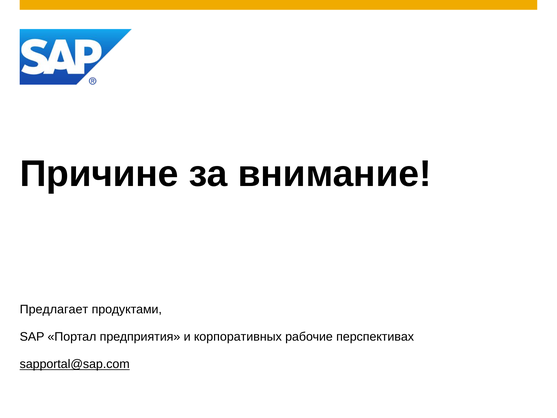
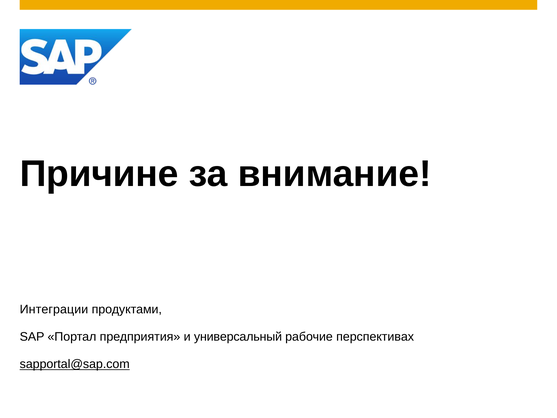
Предлагает: Предлагает -> Интеграции (54, 309)
корпоративных: корпоративных -> универсальный (238, 337)
